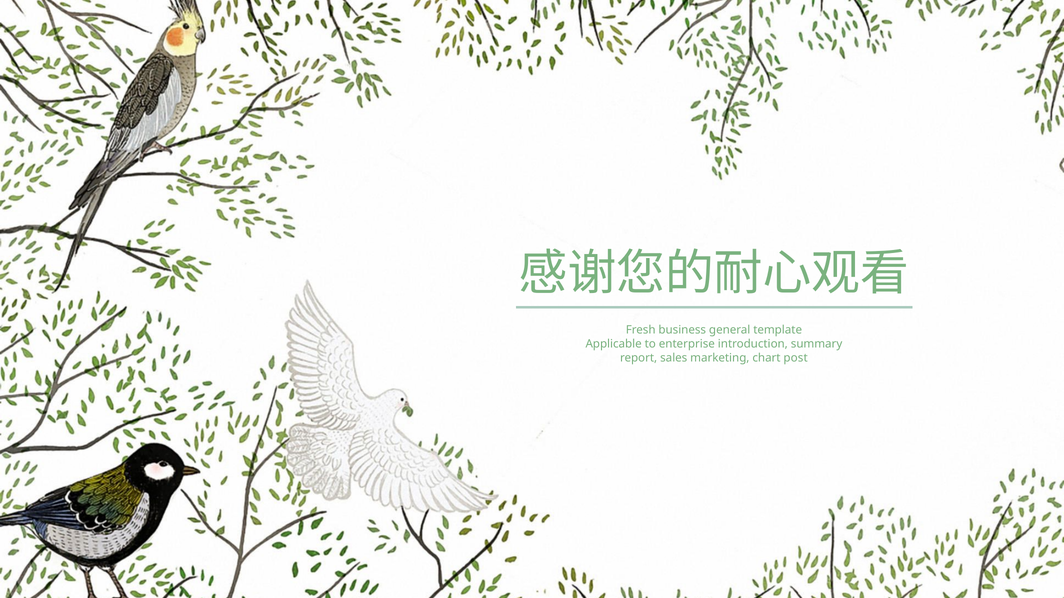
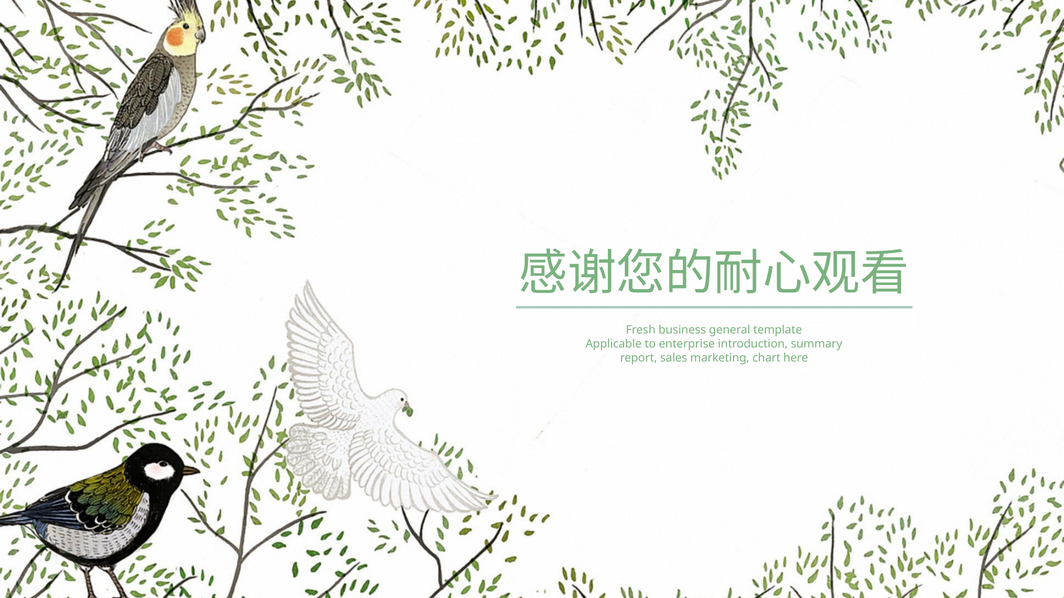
post: post -> here (796, 358)
